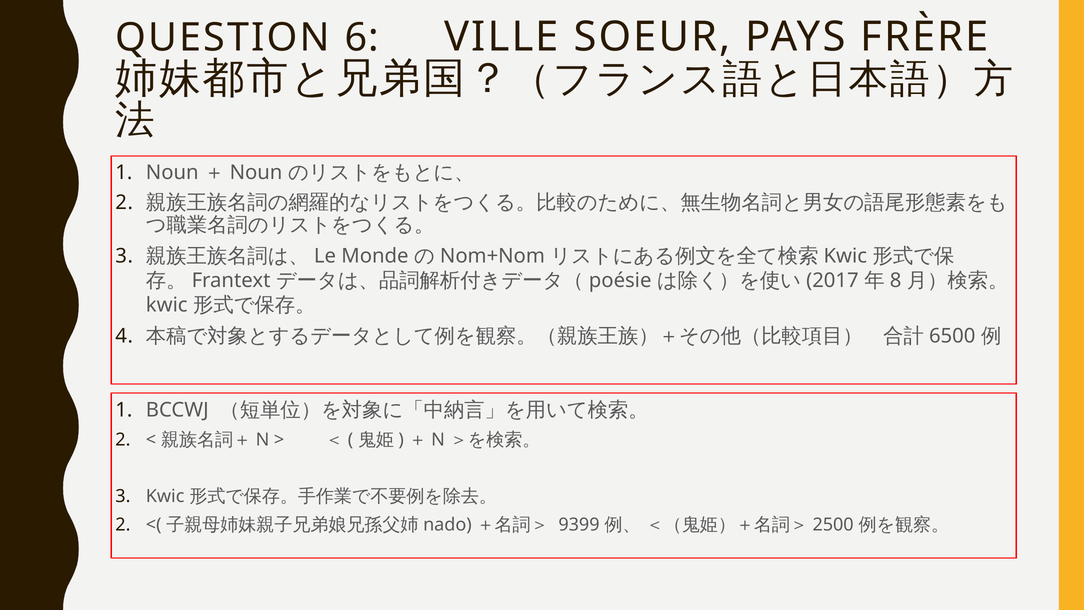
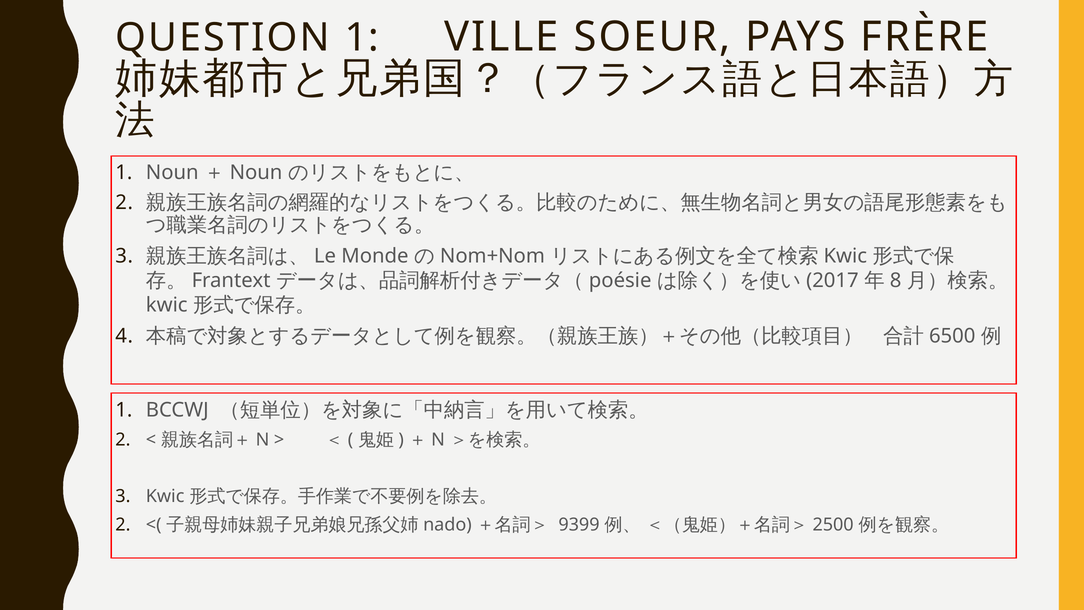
QUESTION 6: 6 -> 1 (362, 38)
